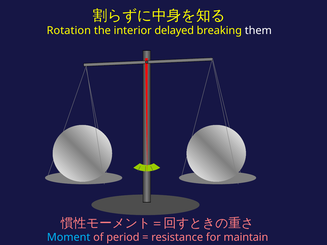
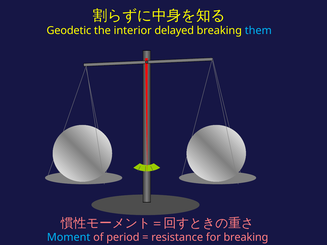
Rotation: Rotation -> Geodetic (69, 31)
them colour: white -> light blue (258, 31)
for maintain: maintain -> breaking (246, 238)
